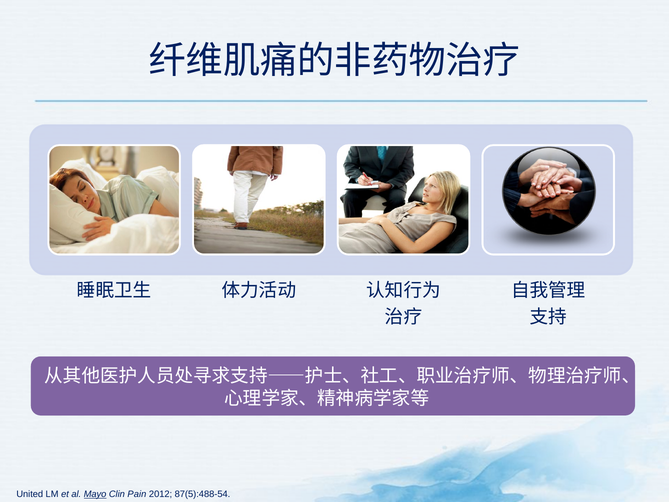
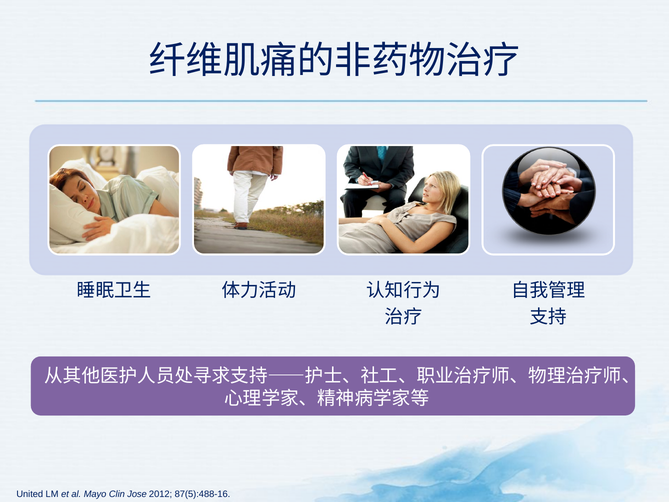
Mayo underline: present -> none (95, 494)
Pain: Pain -> Jose (137, 494)
87(5):488-54: 87(5):488-54 -> 87(5):488-16 (202, 494)
